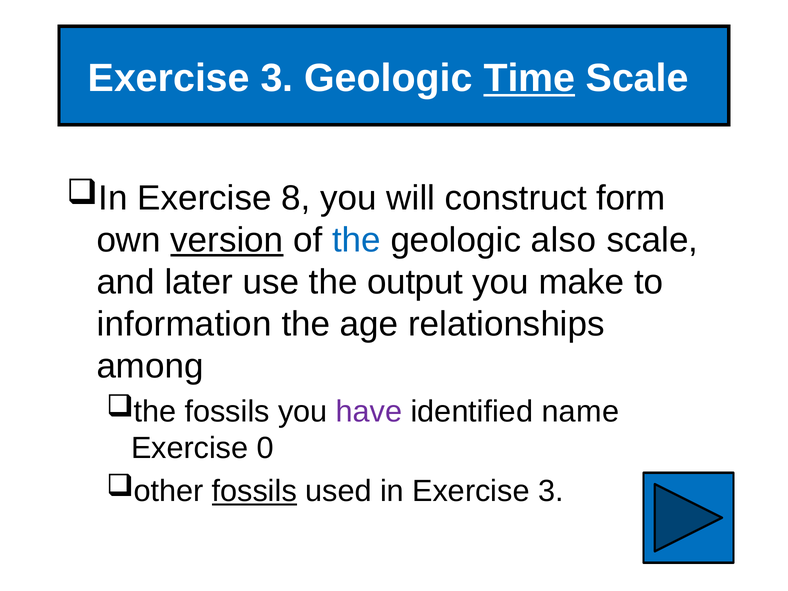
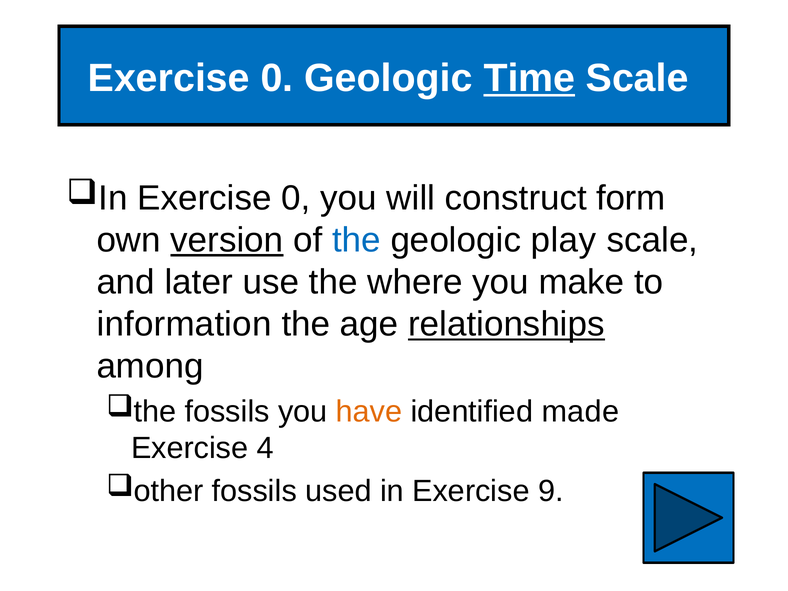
3: 3 -> 0 (277, 78)
8: 8 -> 0 (296, 198)
also: also -> play (564, 240)
output: output -> where (415, 282)
relationships underline: none -> present (506, 324)
have colour: purple -> orange (369, 412)
name: name -> made (580, 412)
0: 0 -> 4 (265, 448)
fossils underline: present -> none (254, 491)
in Exercise 3: 3 -> 9 (551, 491)
